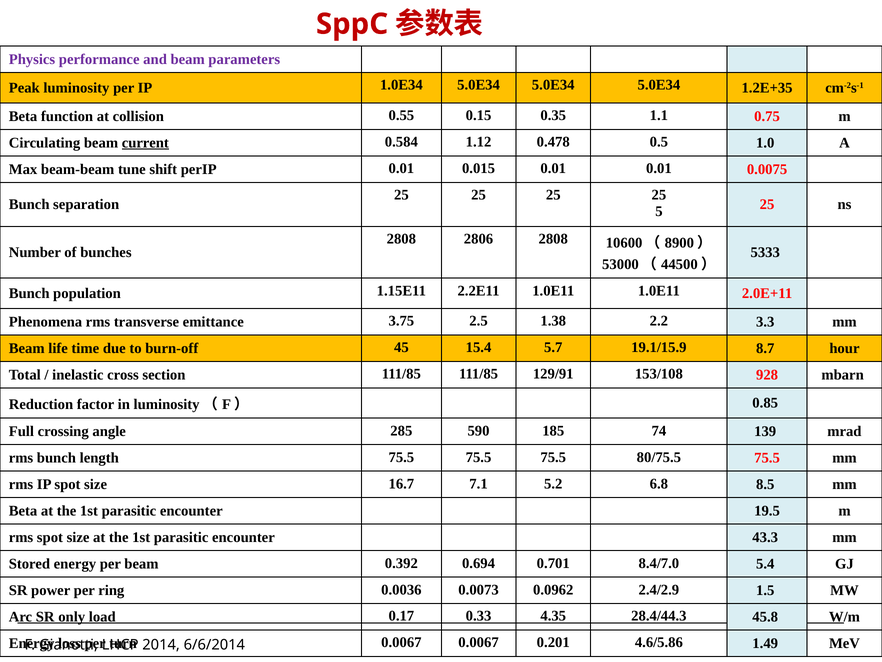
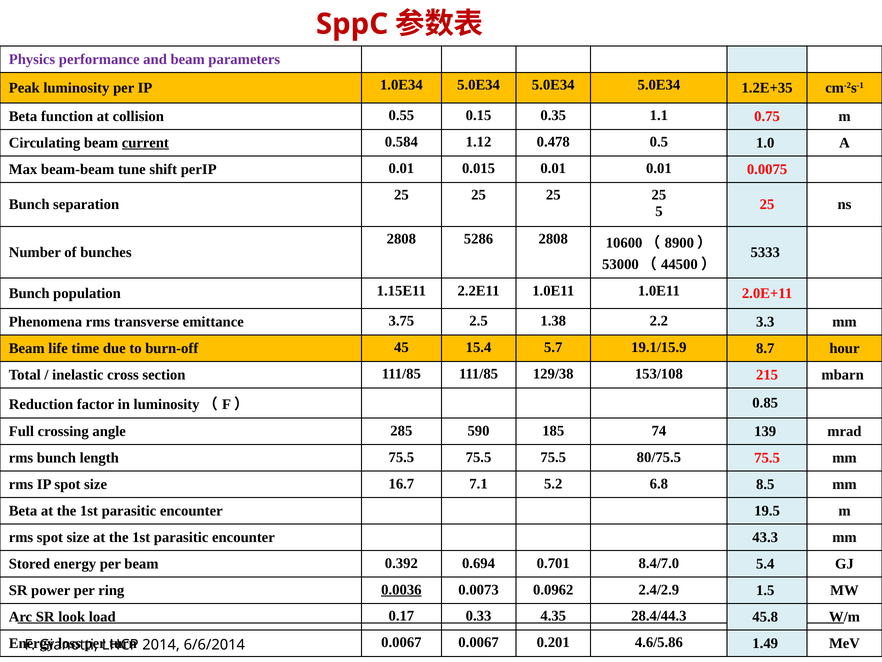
2806: 2806 -> 5286 (479, 239)
129/91: 129/91 -> 129/38 (553, 374)
928: 928 -> 215 (767, 374)
0.0036 underline: none -> present (401, 589)
only: only -> look (72, 616)
